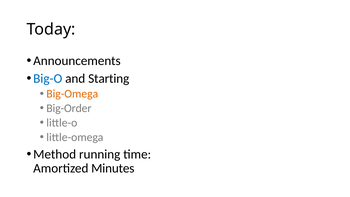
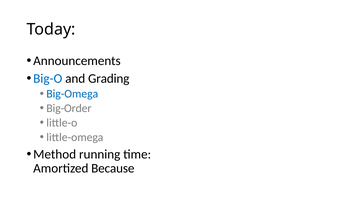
Starting: Starting -> Grading (109, 79)
Big-Omega colour: orange -> blue (72, 94)
Minutes: Minutes -> Because (113, 168)
